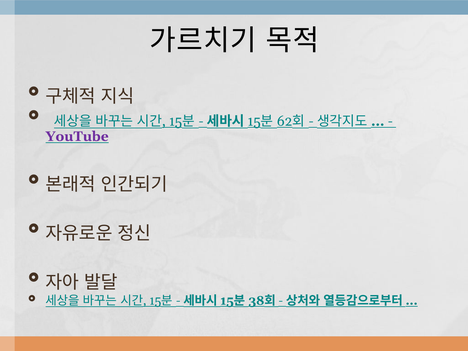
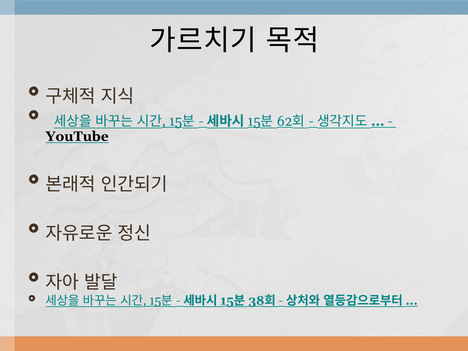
YouTube colour: purple -> black (77, 136)
